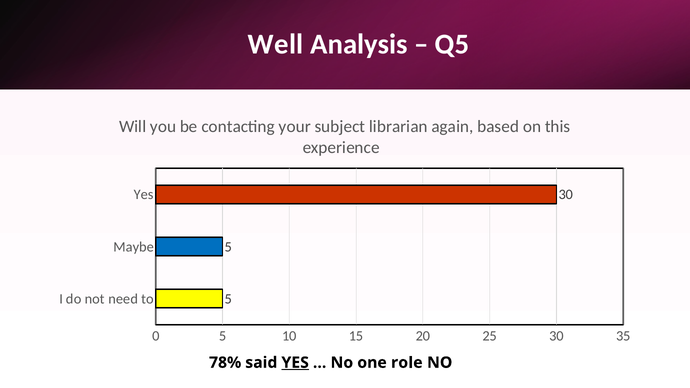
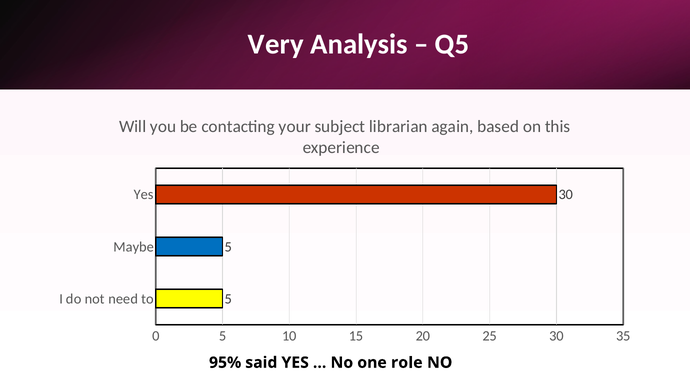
Well: Well -> Very (276, 44)
78%: 78% -> 95% (225, 363)
YES underline: present -> none (295, 363)
